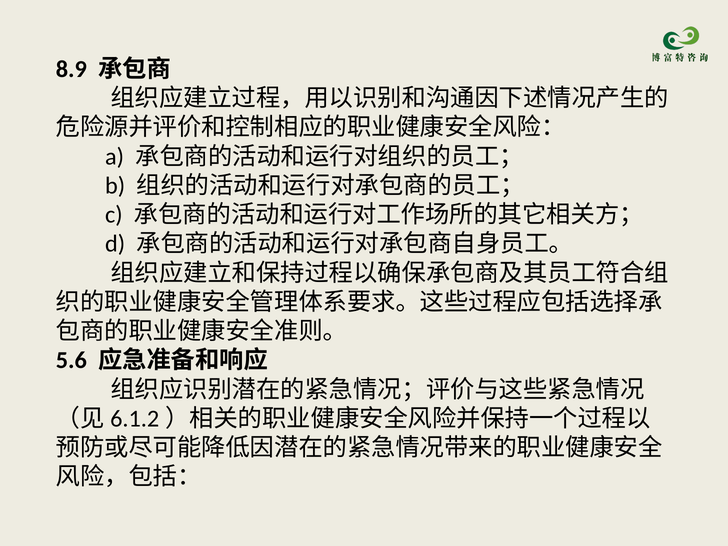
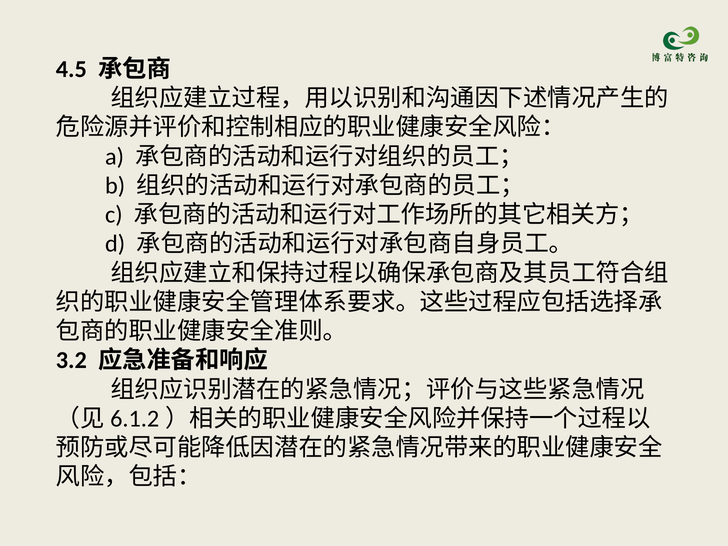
8.9: 8.9 -> 4.5 (71, 69)
5.6: 5.6 -> 3.2 (71, 360)
